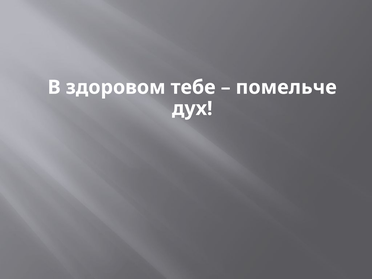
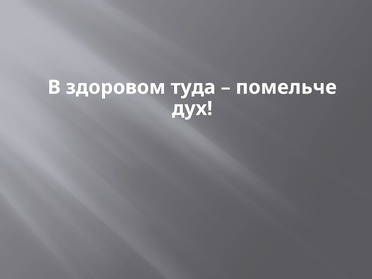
тебе: тебе -> туда (193, 87)
